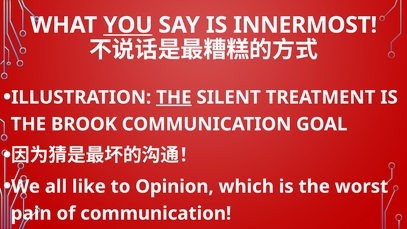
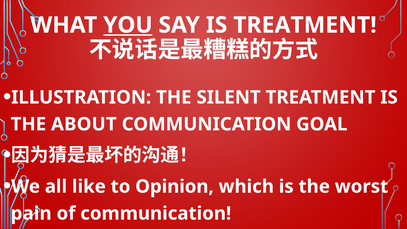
IS INNERMOST: INNERMOST -> TREATMENT (305, 25)
THE underline: present -> none (174, 97)
BROOK: BROOK -> ABOUT (84, 124)
